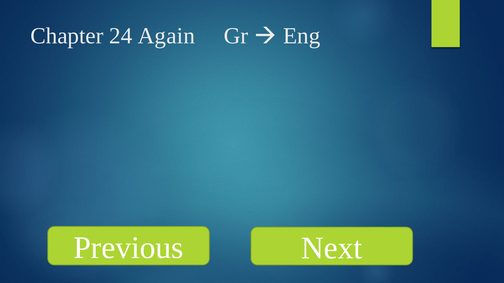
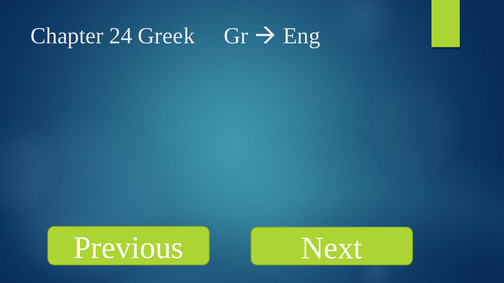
Again: Again -> Greek (166, 36)
